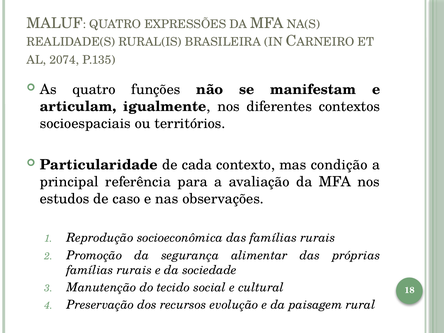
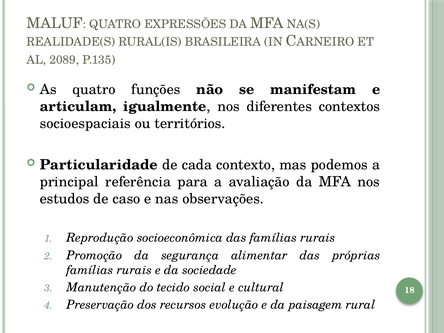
2074: 2074 -> 2089 (64, 60)
condição: condição -> podemos (339, 165)
